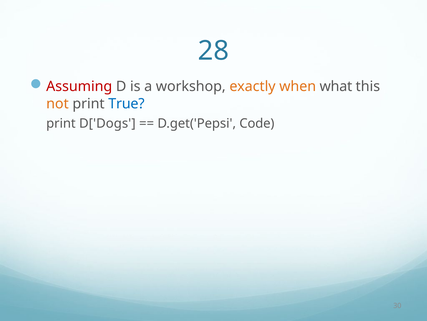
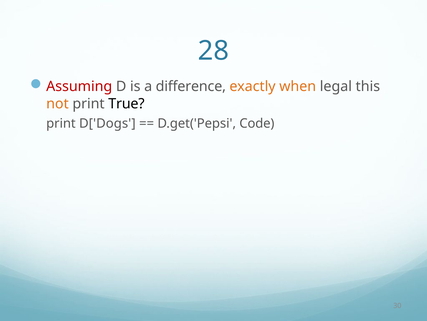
workshop: workshop -> difference (191, 86)
what: what -> legal (336, 86)
True colour: blue -> black (126, 103)
